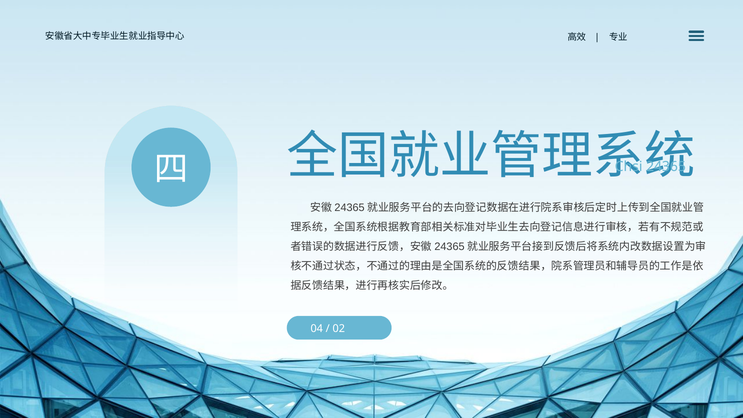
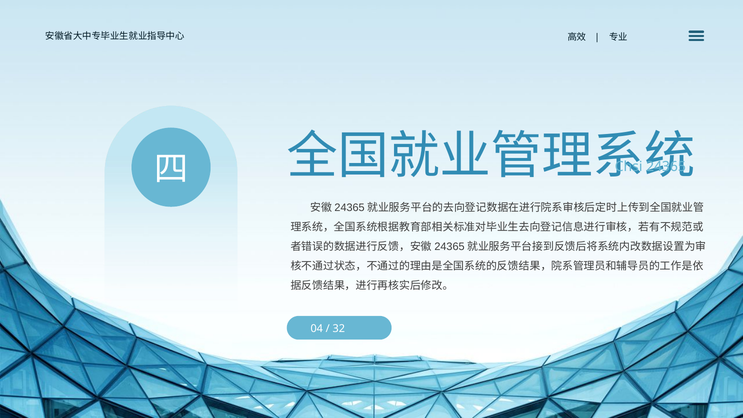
02: 02 -> 32 (339, 328)
